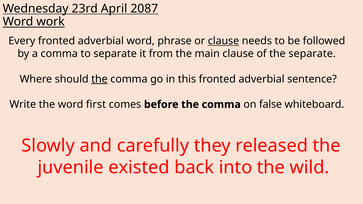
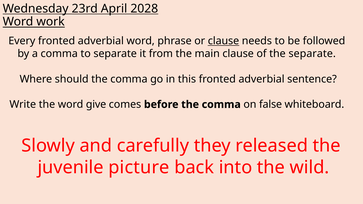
2087: 2087 -> 2028 (144, 9)
the underline: present -> none (99, 79)
first: first -> give (96, 105)
existed: existed -> picture (139, 168)
